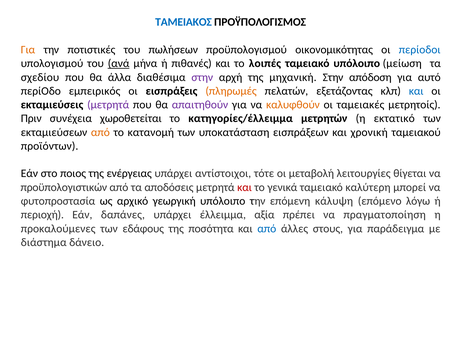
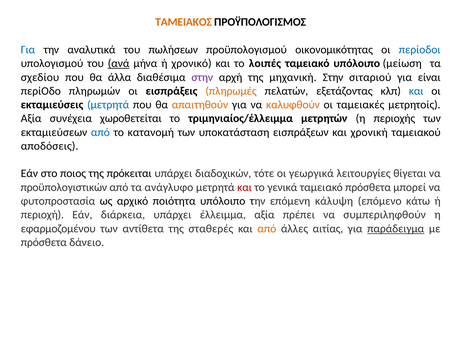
ΤΑΜΕΙΑΚΟΣ colour: blue -> orange (184, 22)
Για colour: orange -> blue (28, 50)
ποτιστικές: ποτιστικές -> αναλυτικά (91, 50)
πιθανές: πιθανές -> χρονικό (192, 63)
απόδοση: απόδοση -> σιταριού (370, 77)
αυτό: αυτό -> είναι (429, 77)
εμπειρικός: εμπειρικός -> πληρωμών (95, 91)
μετρητά colour: purple -> blue (108, 105)
απαιτηθούν colour: purple -> orange (200, 105)
Πριν: Πριν -> Αξία (31, 118)
κατηγορίες/έλλειμμα: κατηγορίες/έλλειμμα -> τριμηνιαίος/έλλειμμα (241, 118)
εκτατικό: εκτατικό -> περιοχής (394, 118)
από colour: orange -> blue (100, 132)
προϊόντων: προϊόντων -> αποδόσεις (50, 146)
ενέργειας: ενέργειας -> πρόκειται (129, 173)
αντίστοιχοι: αντίστοιχοι -> διαδοχικών (223, 173)
μεταβολή: μεταβολή -> γεωργικά (311, 173)
αποδόσεις: αποδόσεις -> ανάγλυφο (169, 187)
ταμειακό καλύτερη: καλύτερη -> πρόσθετα (368, 187)
γεωργική: γεωργική -> ποιότητα (174, 201)
λόγω: λόγω -> κάτω (418, 201)
δαπάνες: δαπάνες -> διάρκεια (123, 215)
πραγματοποίηση: πραγματοποίηση -> συμπεριληφθούν (385, 215)
προκαλούμενες: προκαλούμενες -> εφαρμοζομένου (58, 228)
εδάφους: εδάφους -> αντίθετα (143, 228)
ποσότητα: ποσότητα -> σταθερές (211, 228)
από colour: blue -> orange (267, 228)
στους: στους -> αιτίας (328, 228)
παράδειγμα underline: none -> present (396, 228)
διάστημα: διάστημα -> πρόσθετα (44, 242)
